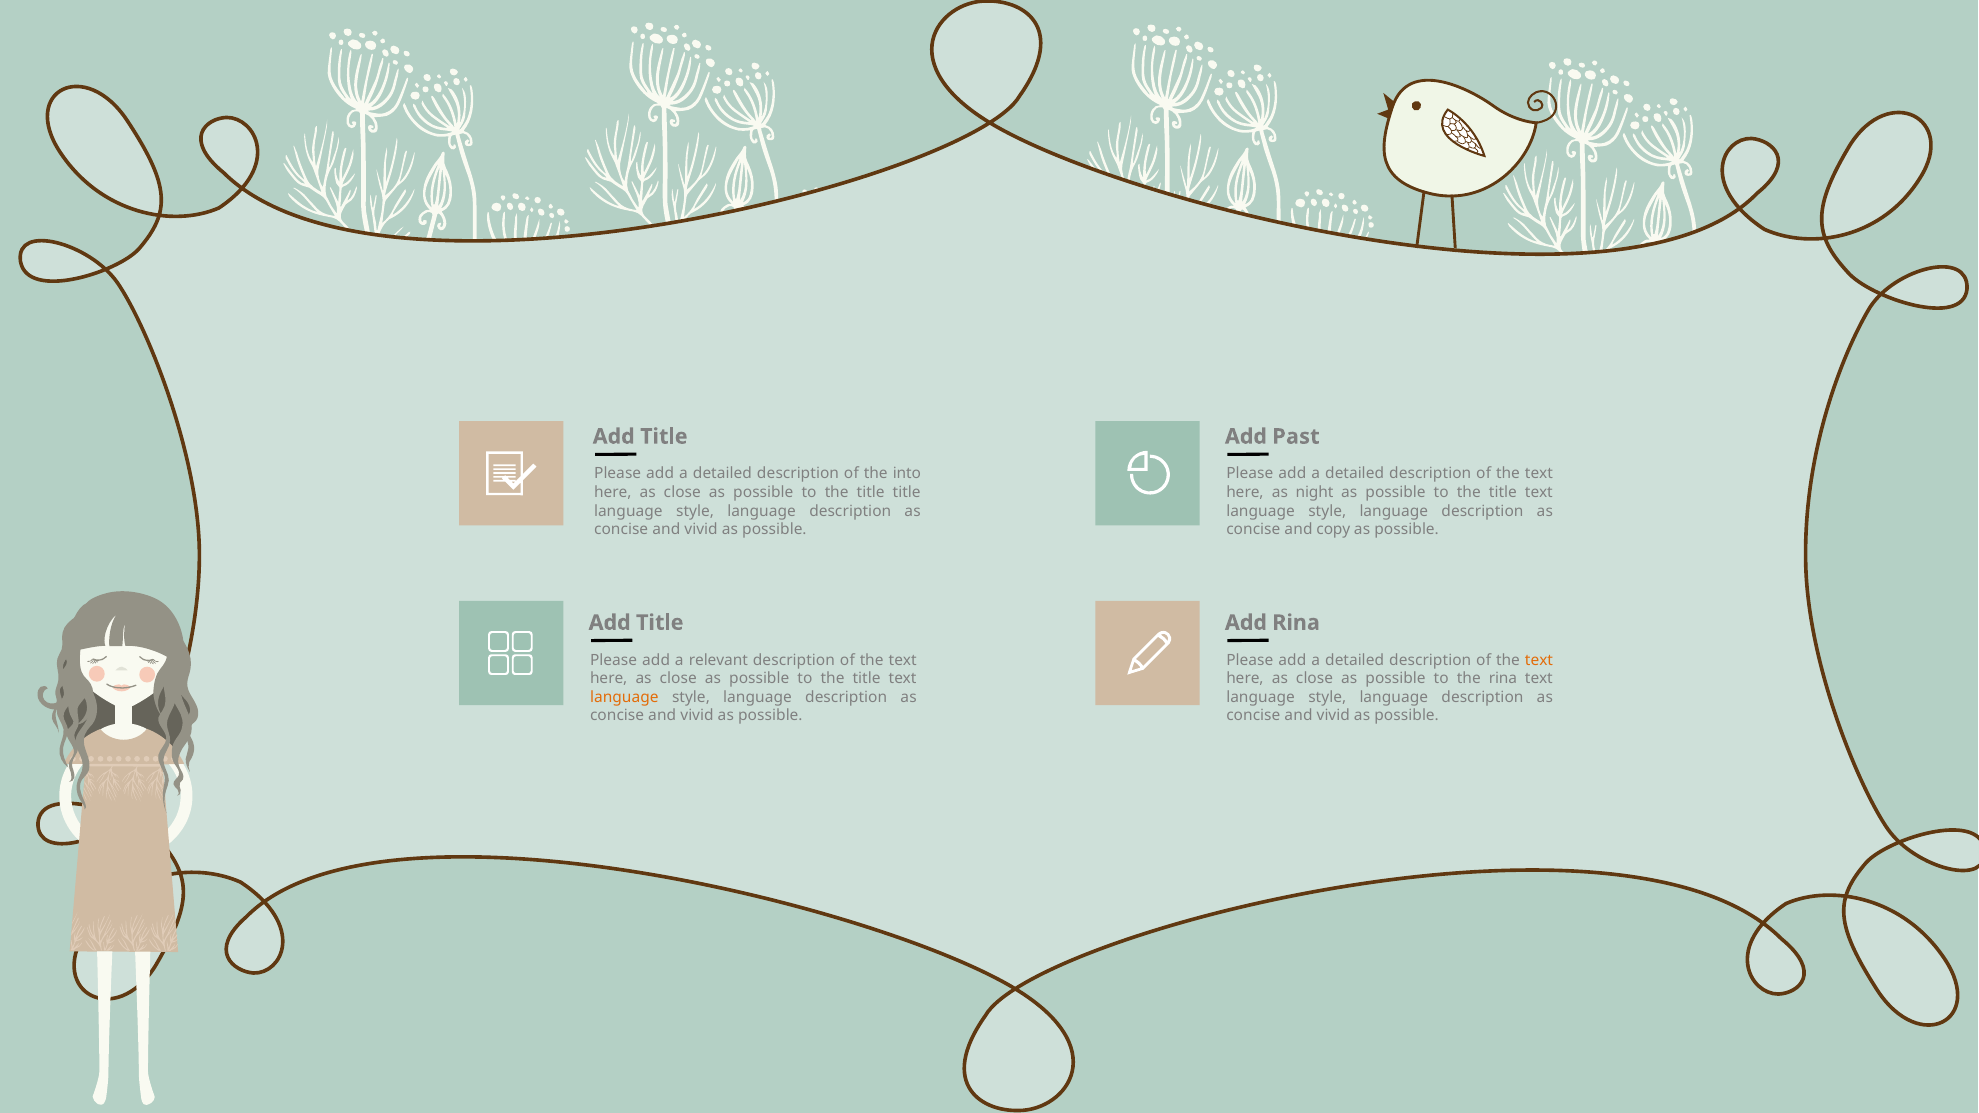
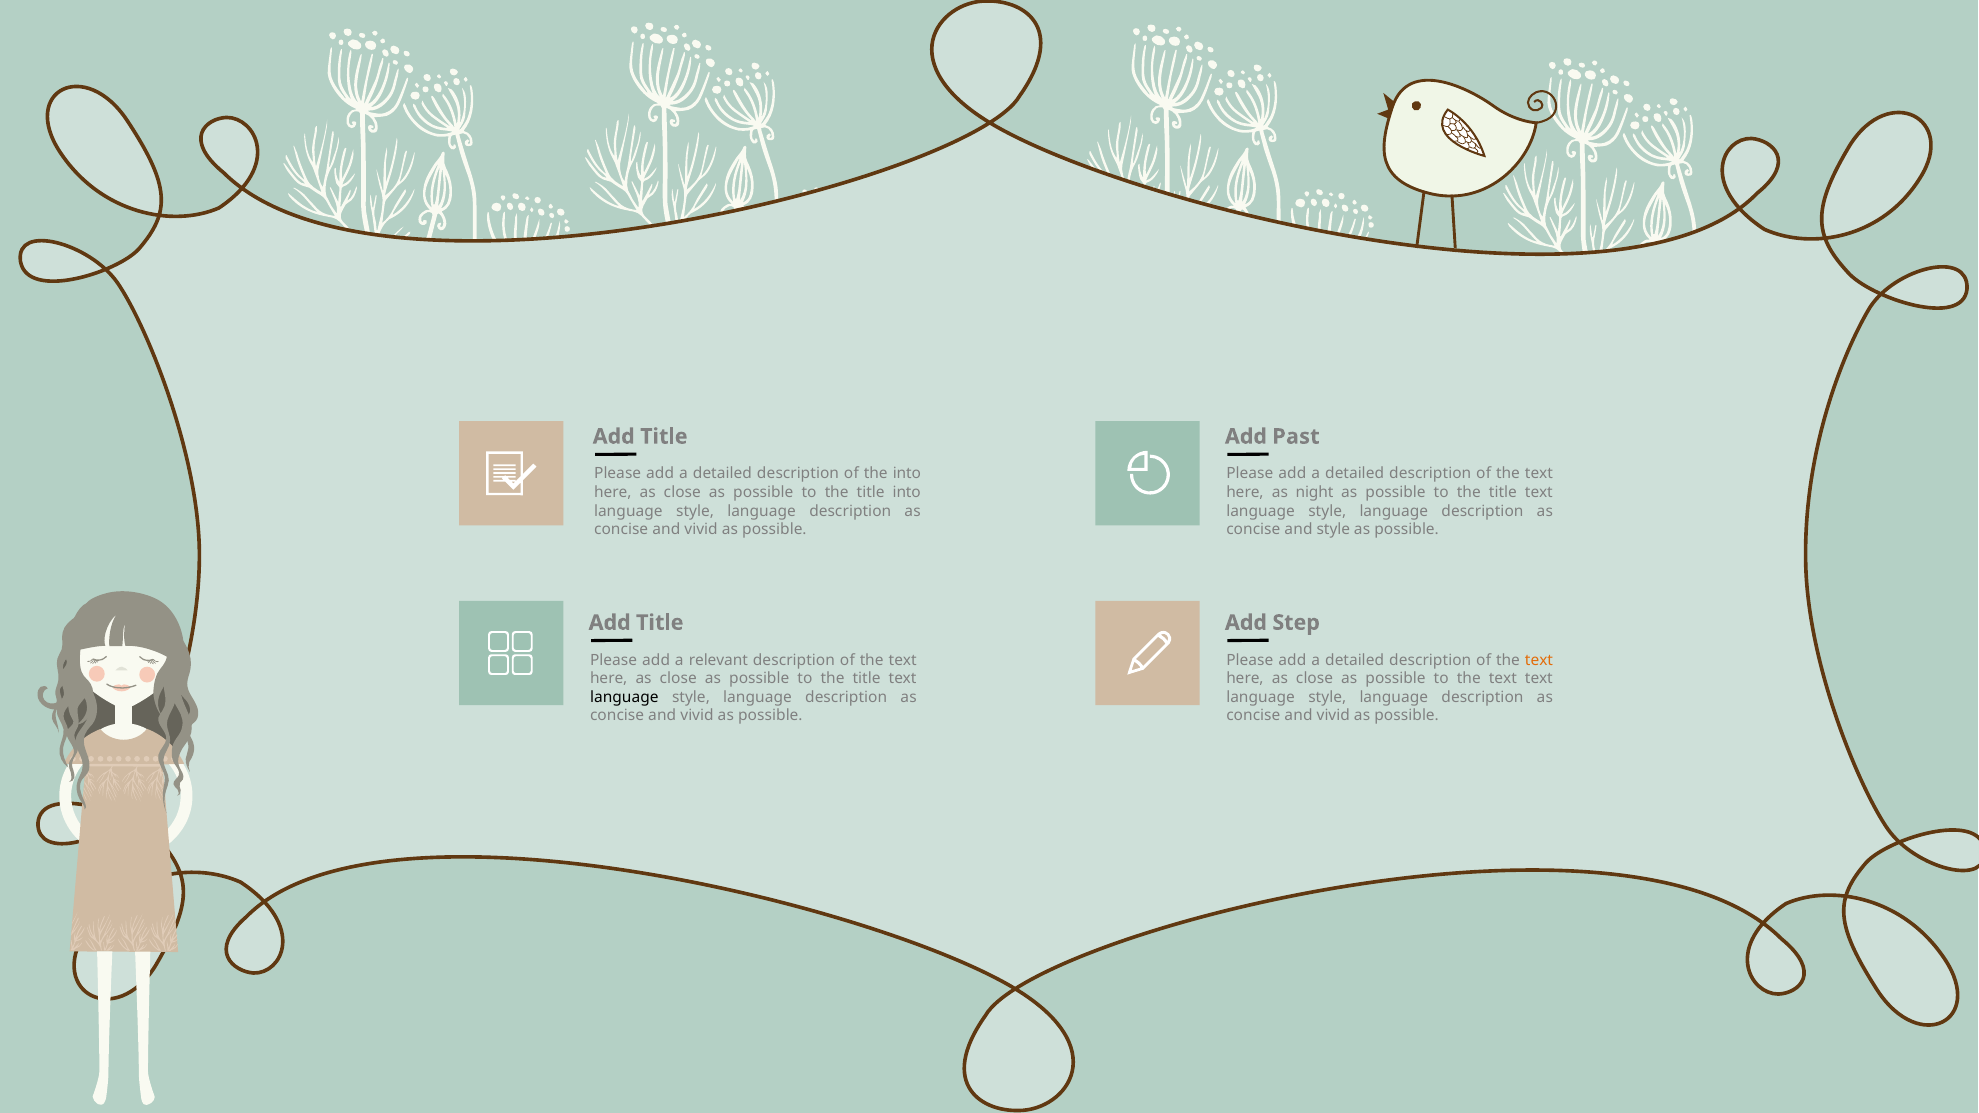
title title: title -> into (907, 493)
and copy: copy -> style (1333, 530)
Add Rina: Rina -> Step (1296, 623)
to the rina: rina -> text (1503, 679)
language colour: orange -> black (624, 697)
